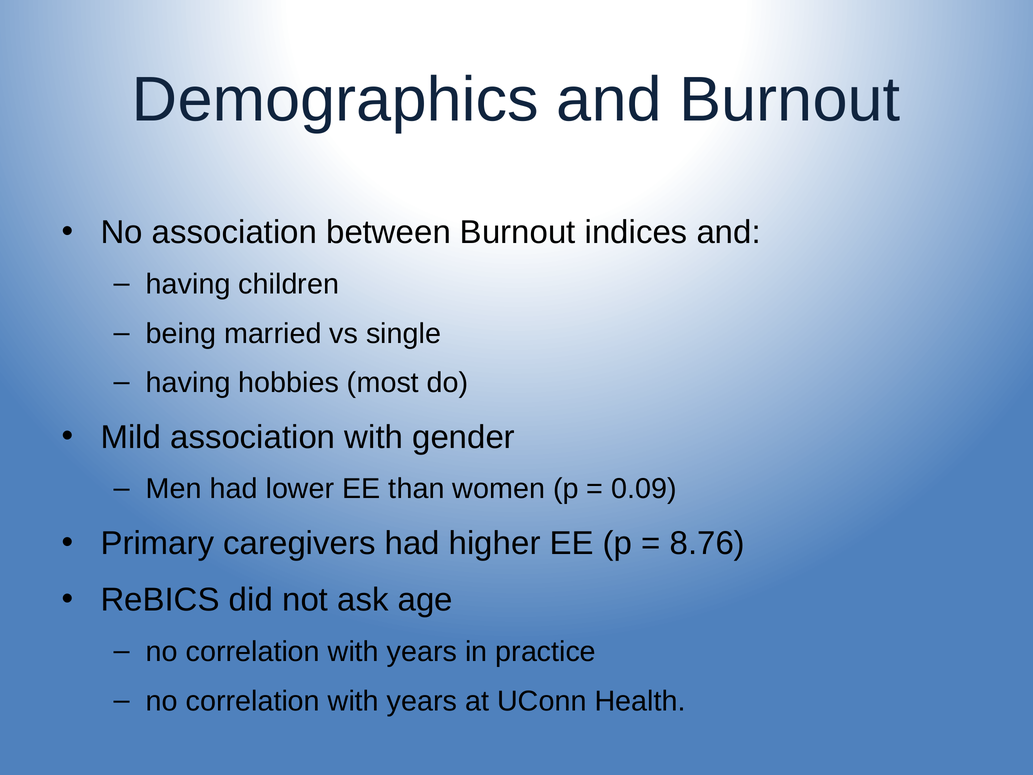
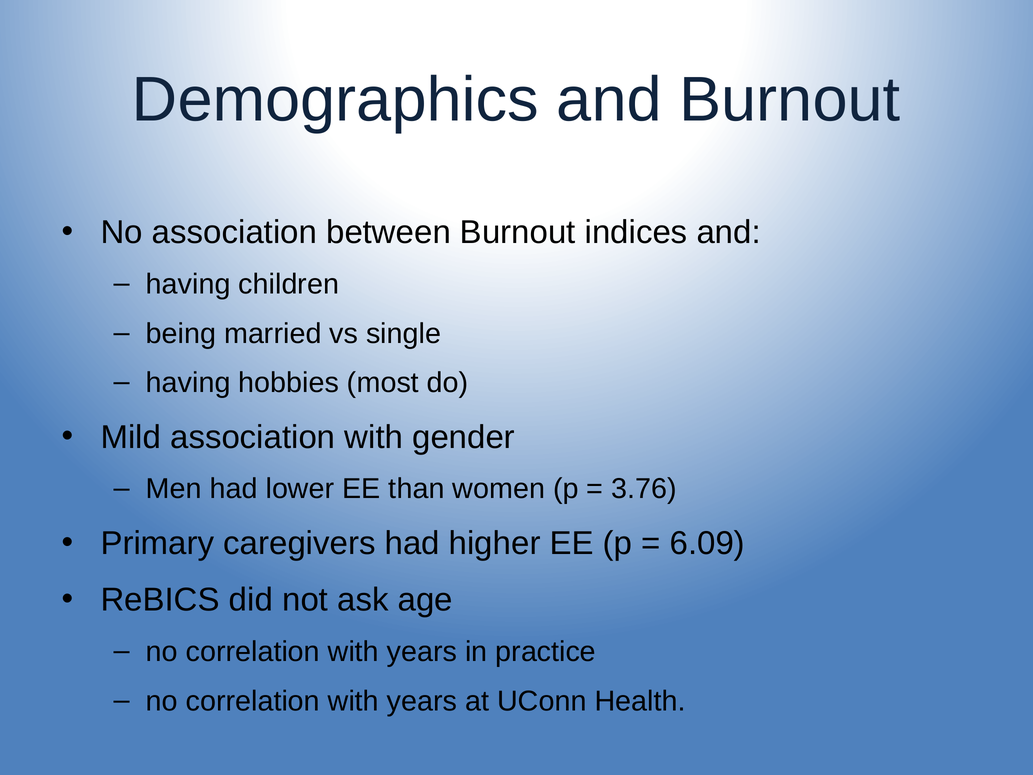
0.09: 0.09 -> 3.76 (644, 489)
8.76: 8.76 -> 6.09 (707, 543)
